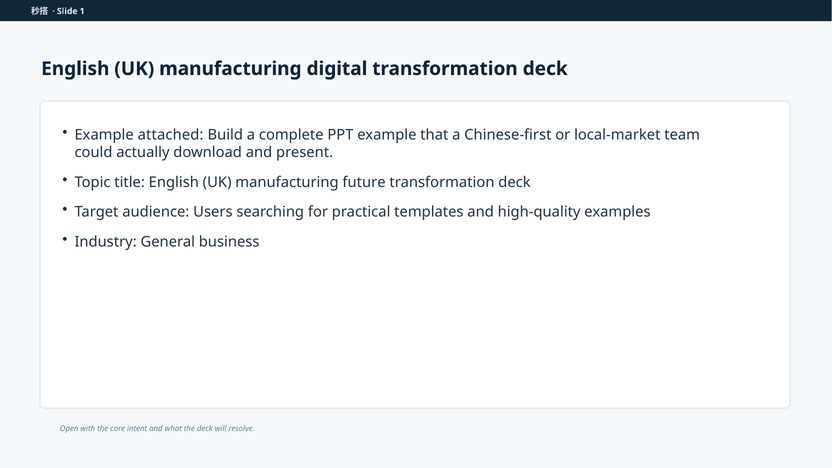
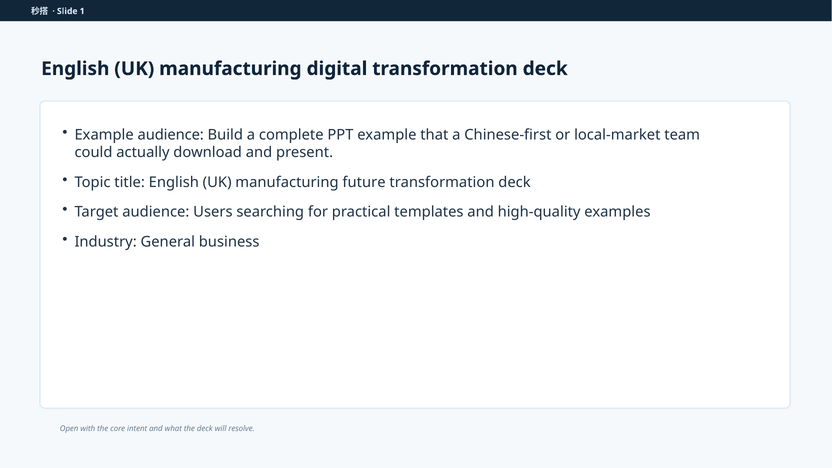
Example attached: attached -> audience (171, 135)
